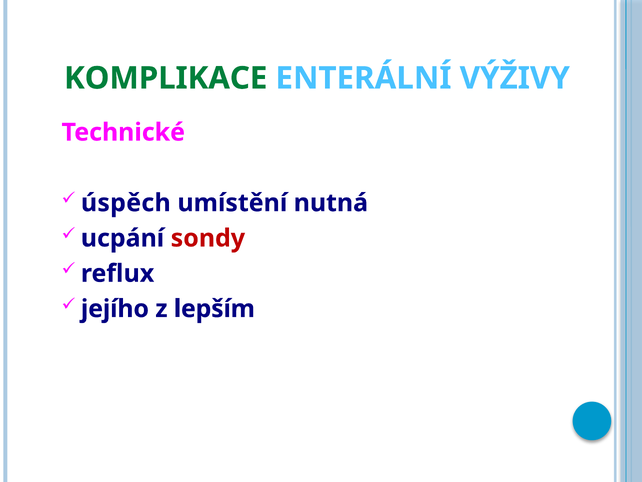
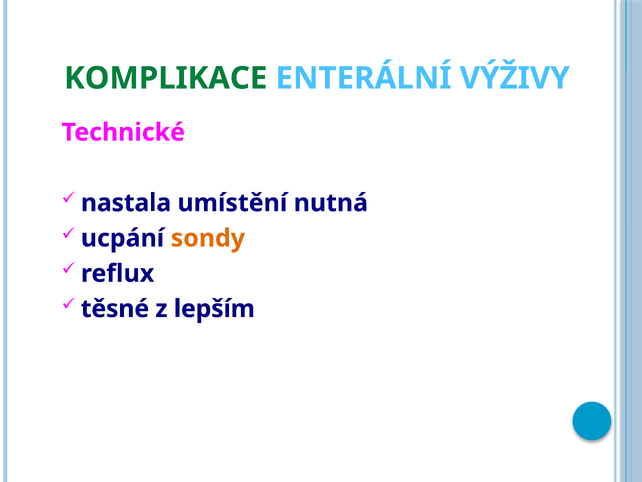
úspěch: úspěch -> nastala (126, 203)
sondy colour: red -> orange (208, 238)
jejího: jejího -> těsné (115, 309)
